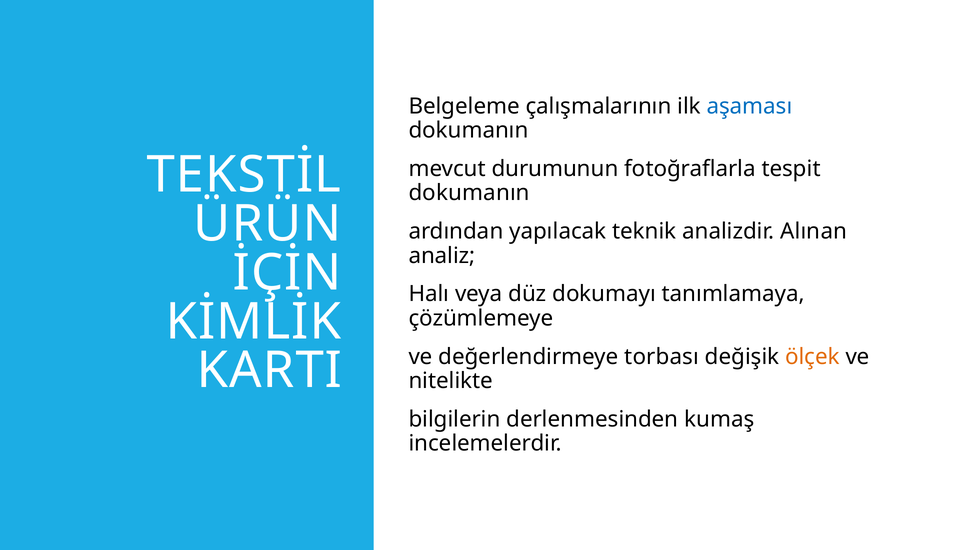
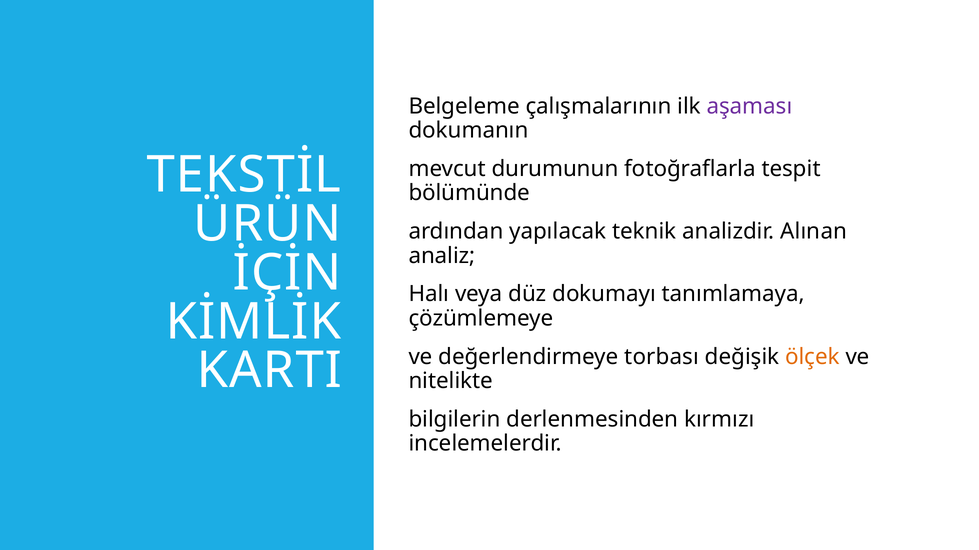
aşaması colour: blue -> purple (749, 106)
dokumanın: dokumanın -> bölümünde (469, 193)
kumaş: kumaş -> kırmızı (719, 420)
